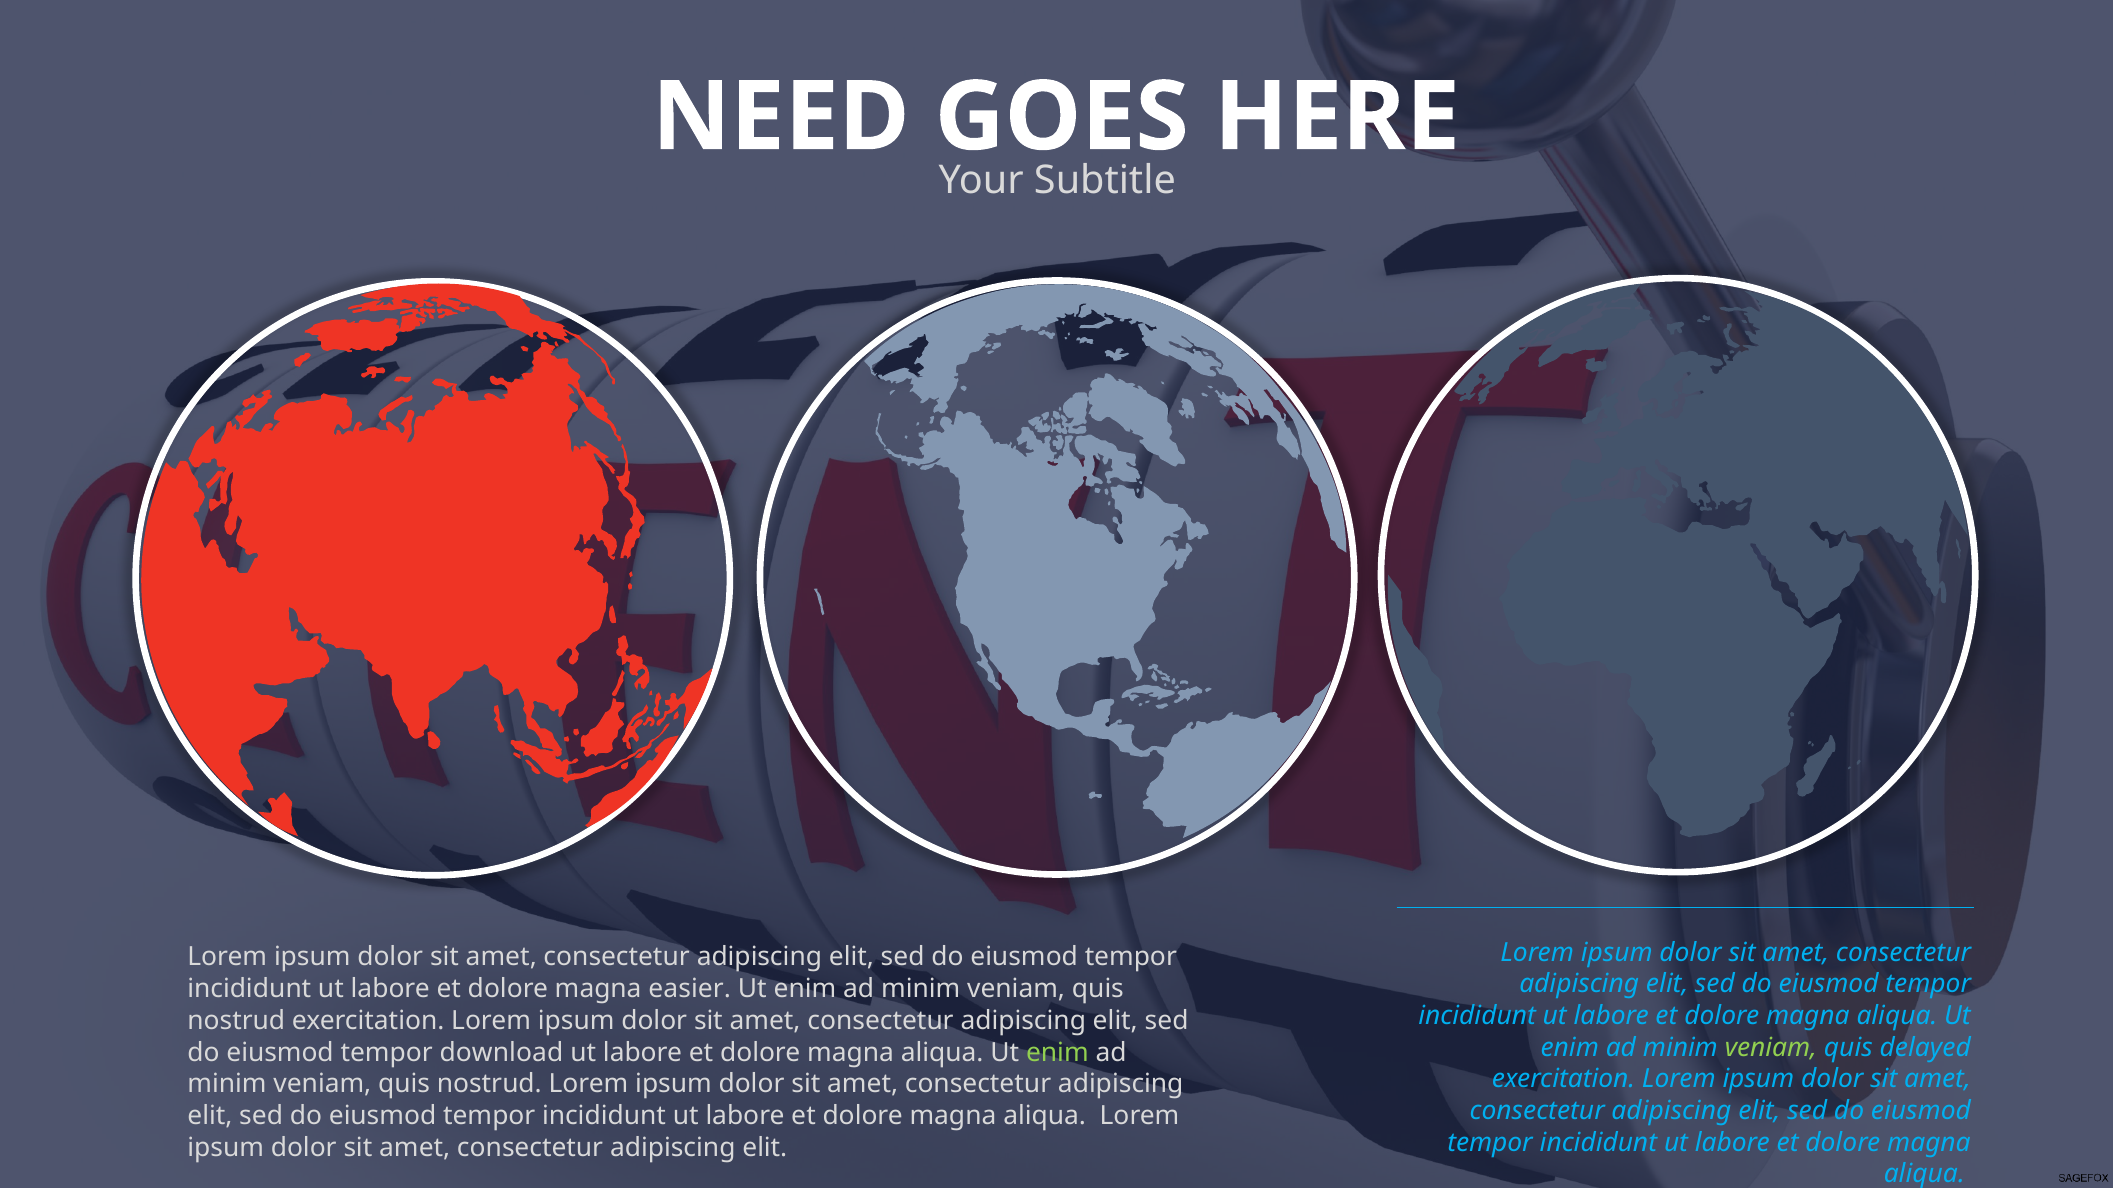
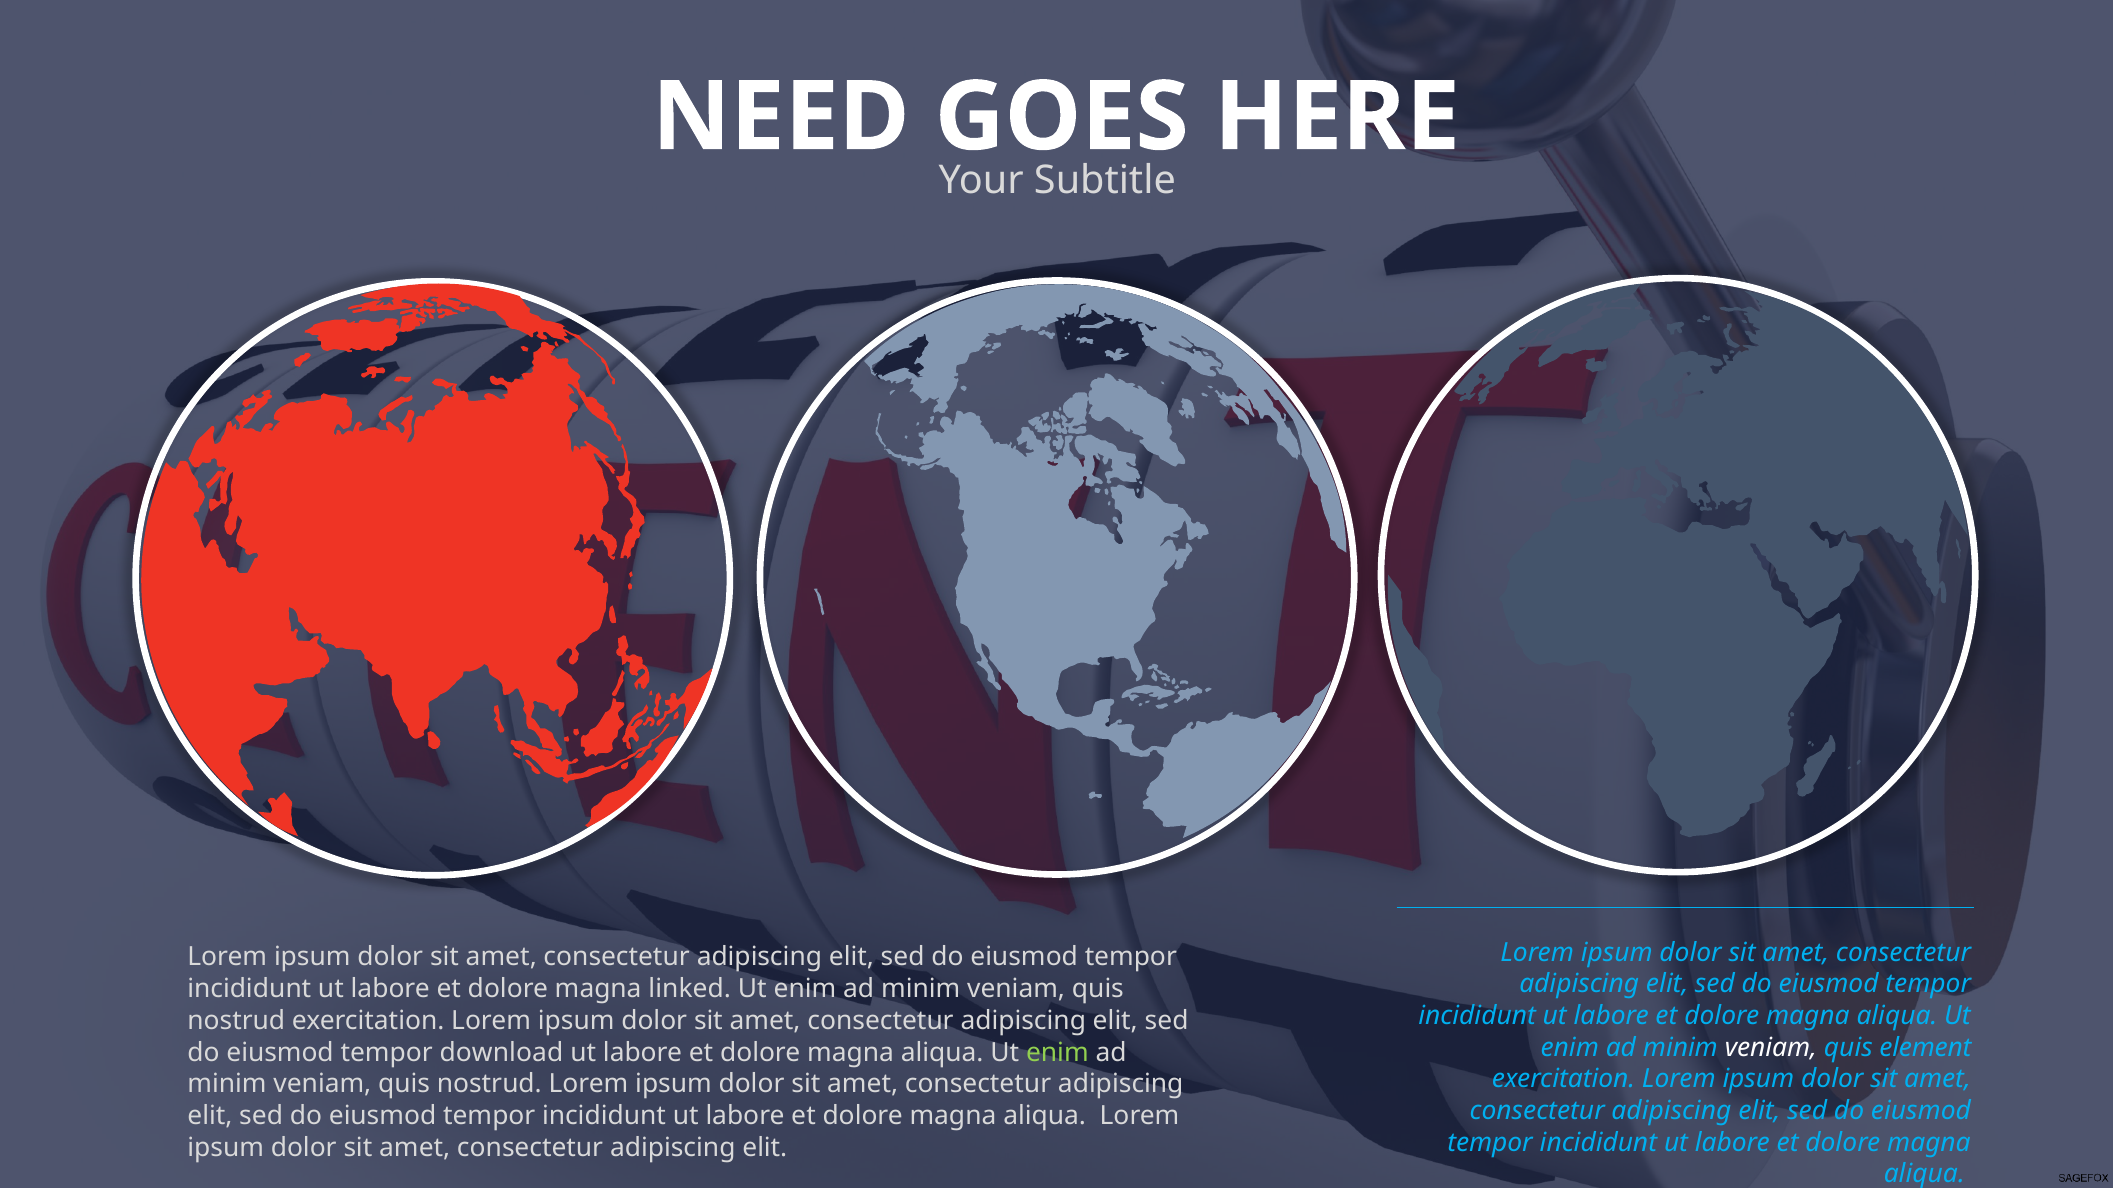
easier: easier -> linked (690, 989)
veniam colour: light green -> white (1771, 1048)
delayed: delayed -> element (1925, 1048)
